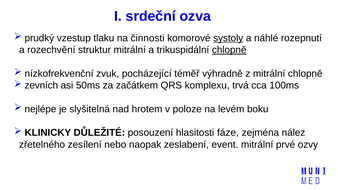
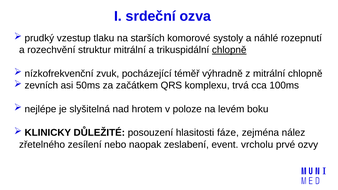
činnosti: činnosti -> starších (148, 38)
systoly underline: present -> none (228, 38)
event mitrální: mitrální -> vrcholu (257, 145)
